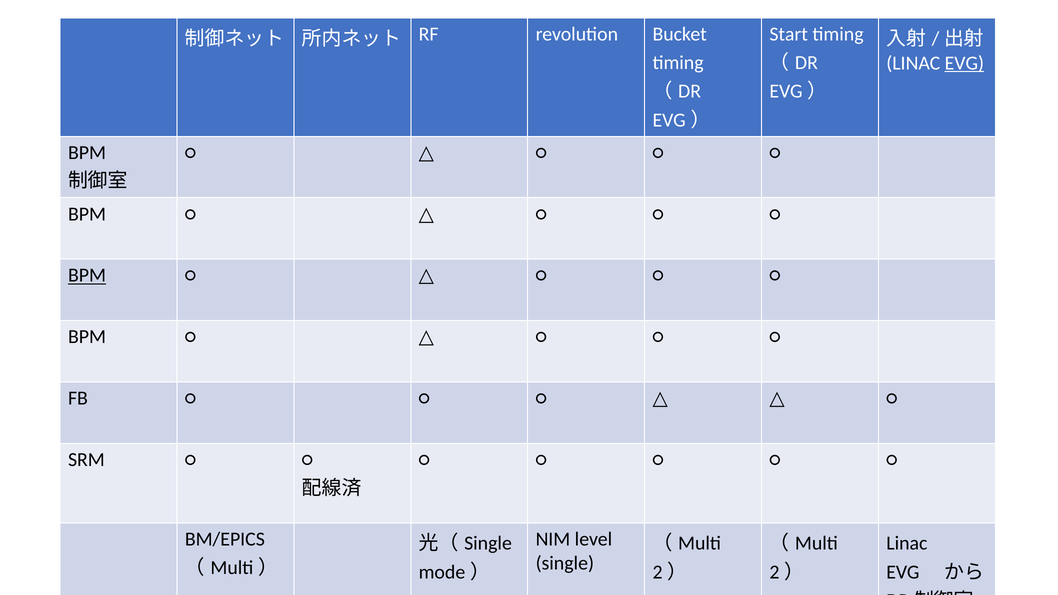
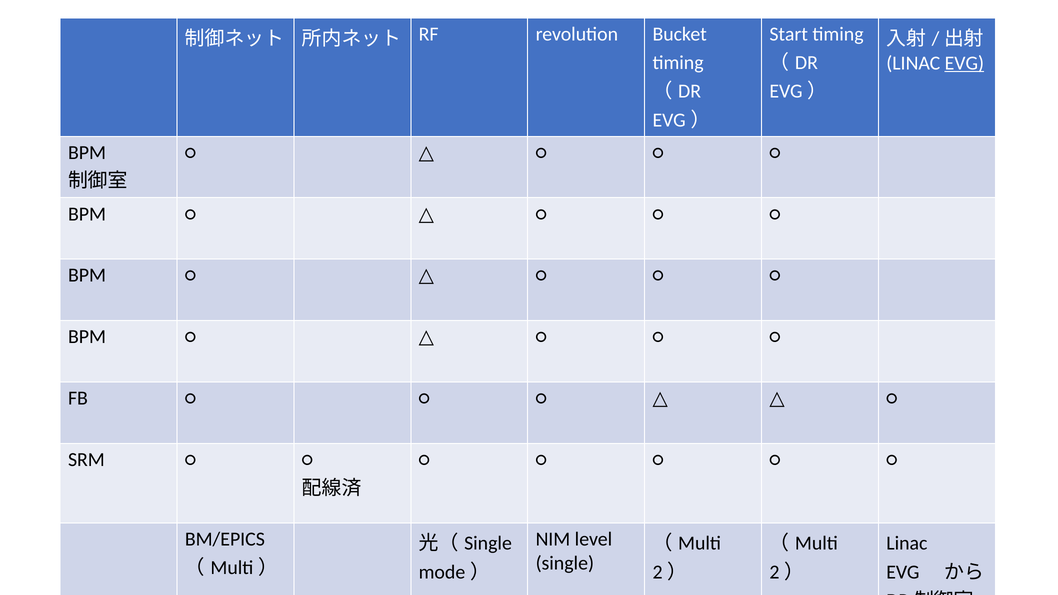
BPM underline: present -> none (87, 275)
